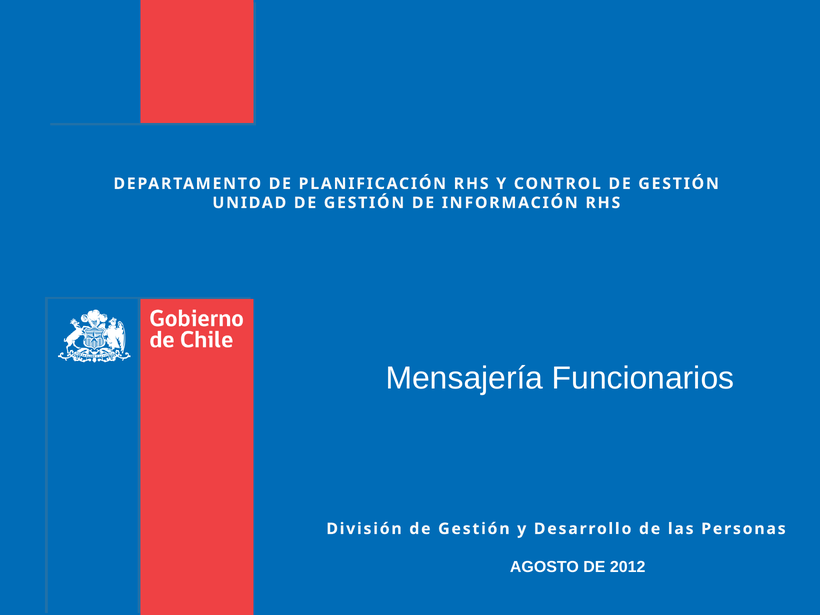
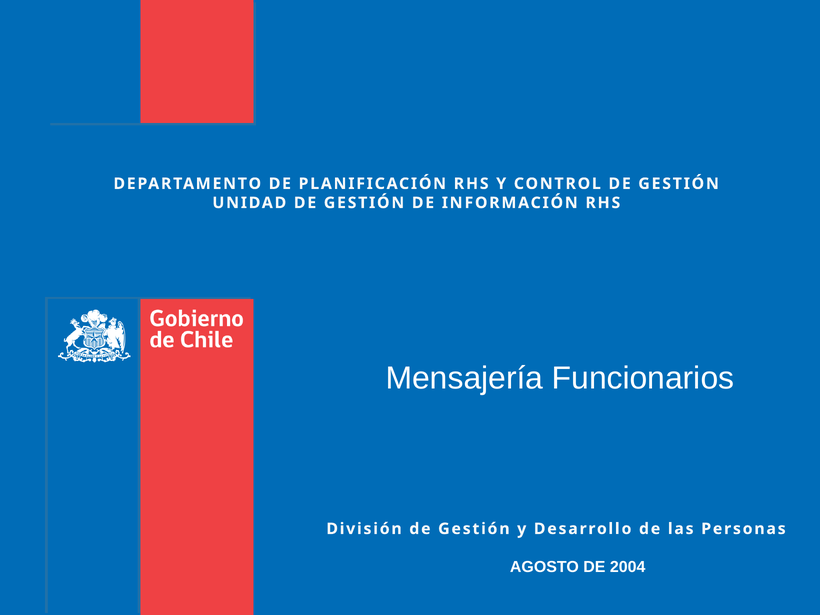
2012: 2012 -> 2004 (628, 567)
